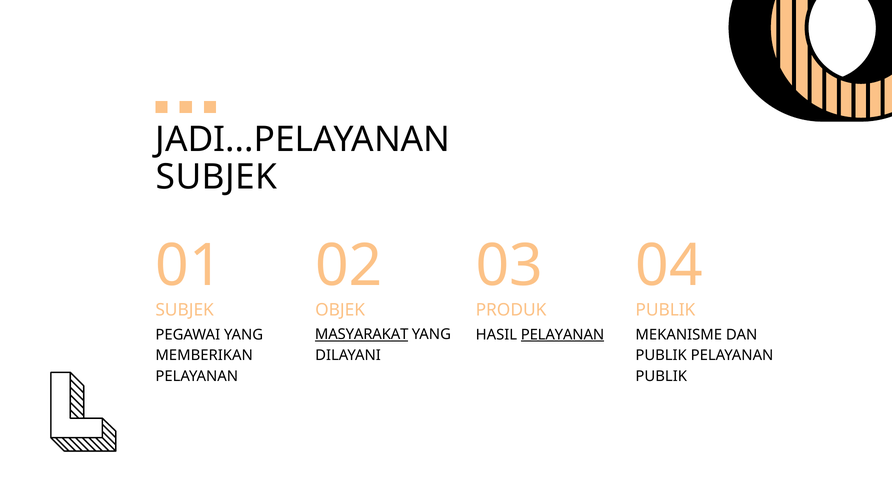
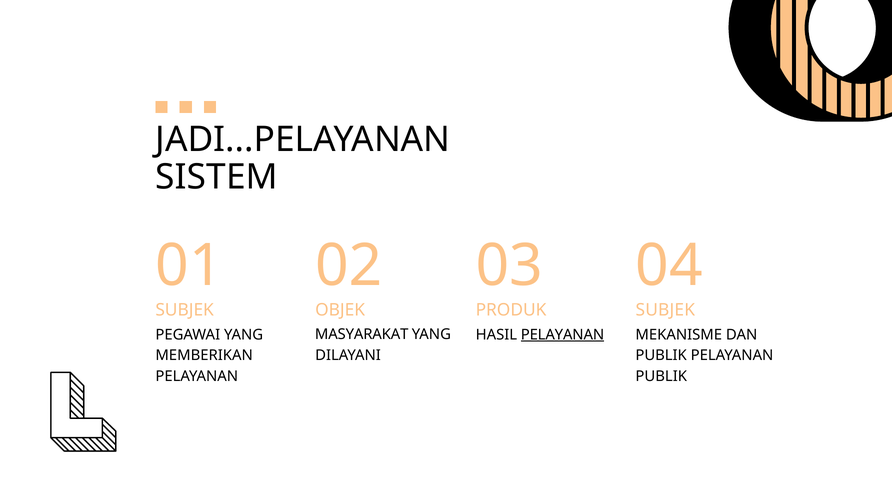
SUBJEK: SUBJEK -> SISTEM (217, 177)
PUBLIK: PUBLIK -> SUBJEK (665, 310)
MASYARAKAT underline: present -> none (362, 334)
